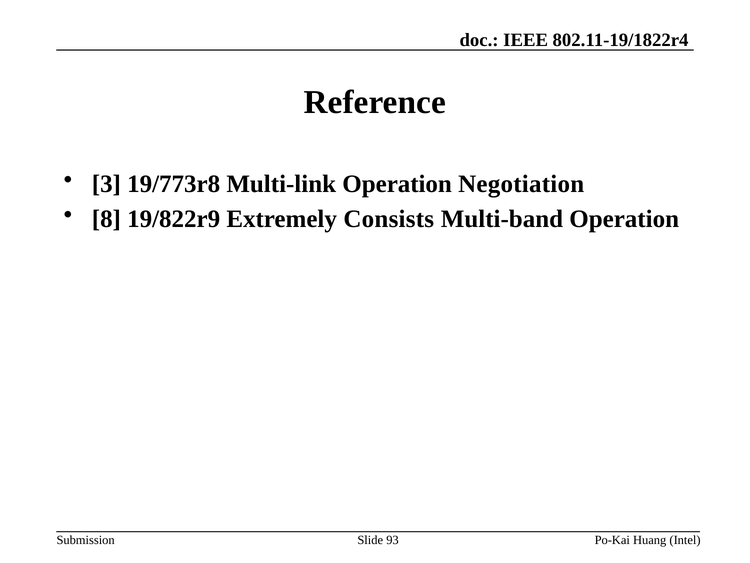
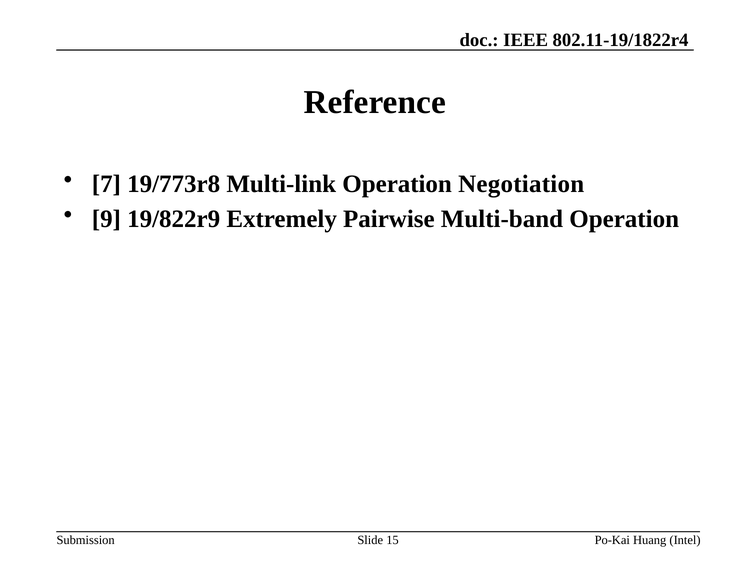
3: 3 -> 7 (106, 184)
8: 8 -> 9 (106, 219)
Consists: Consists -> Pairwise (389, 219)
93: 93 -> 15 (392, 539)
